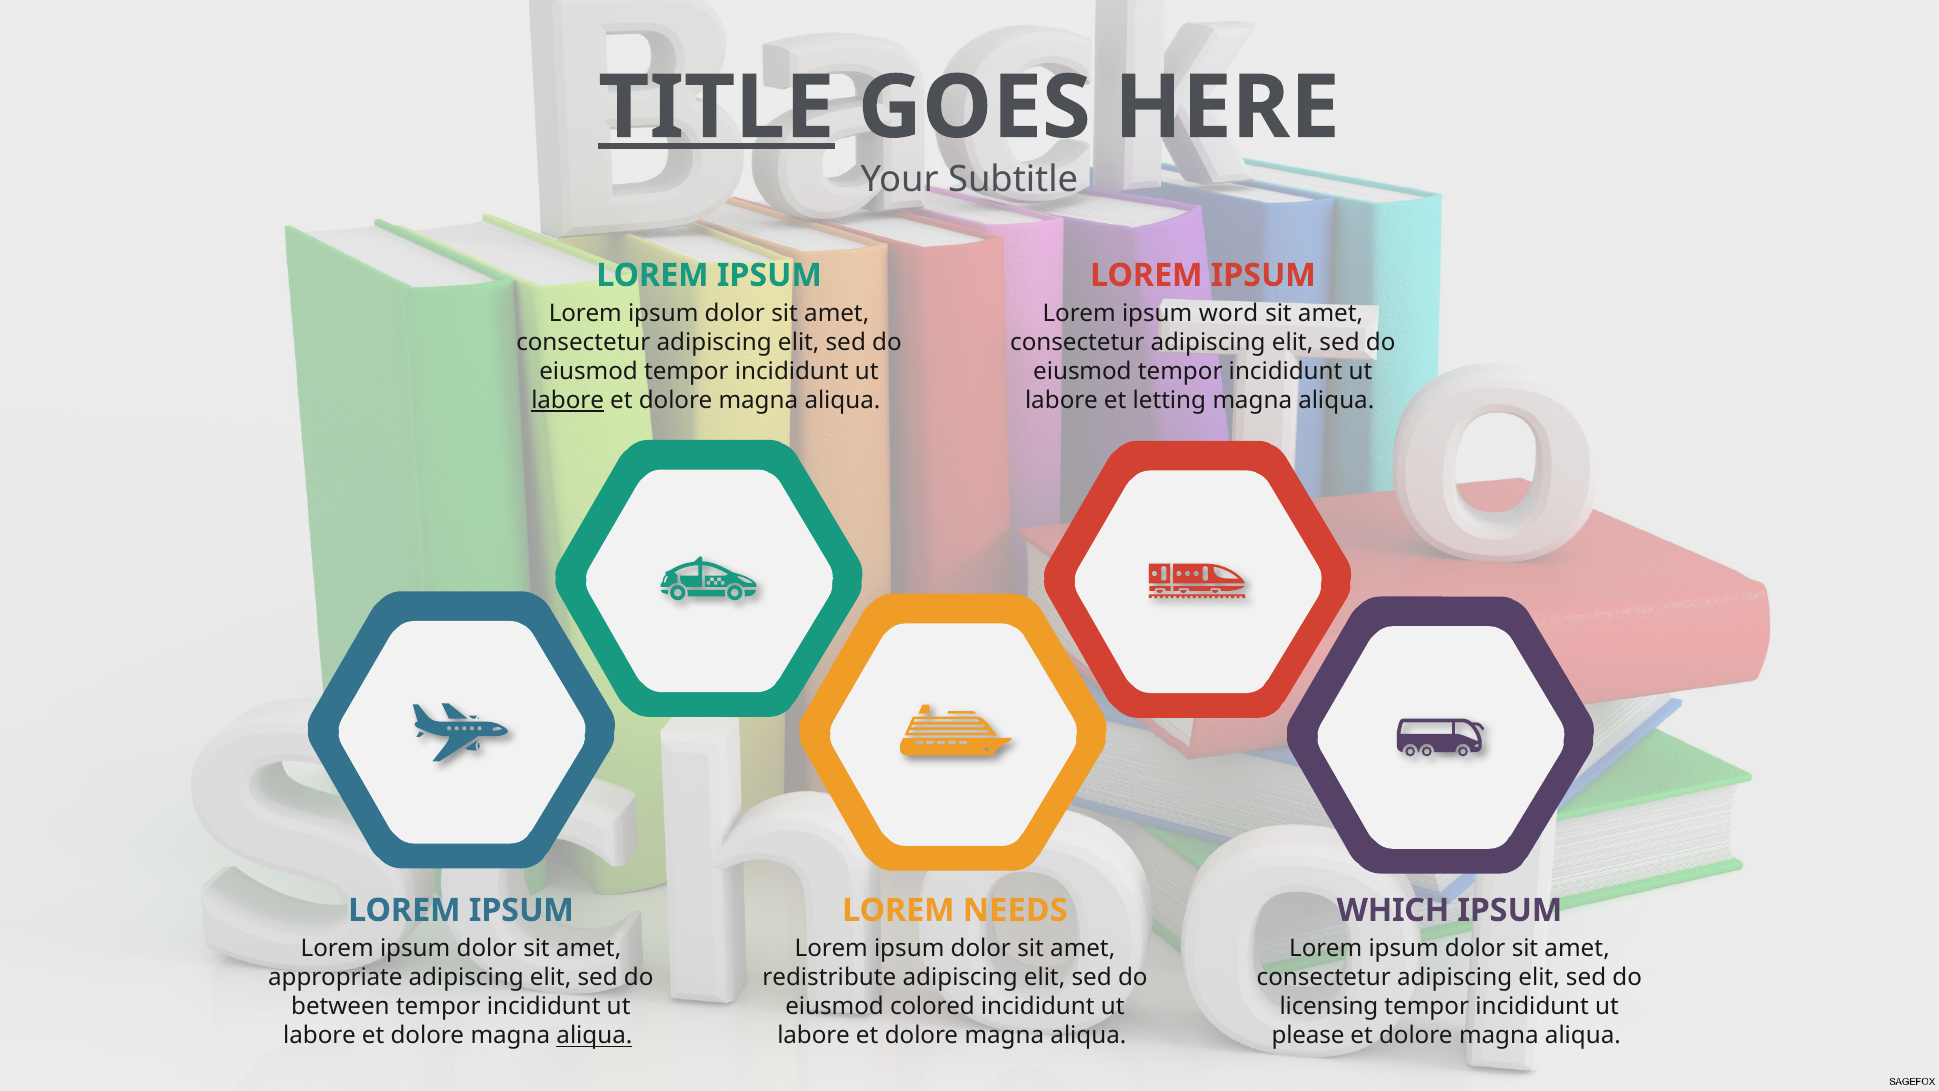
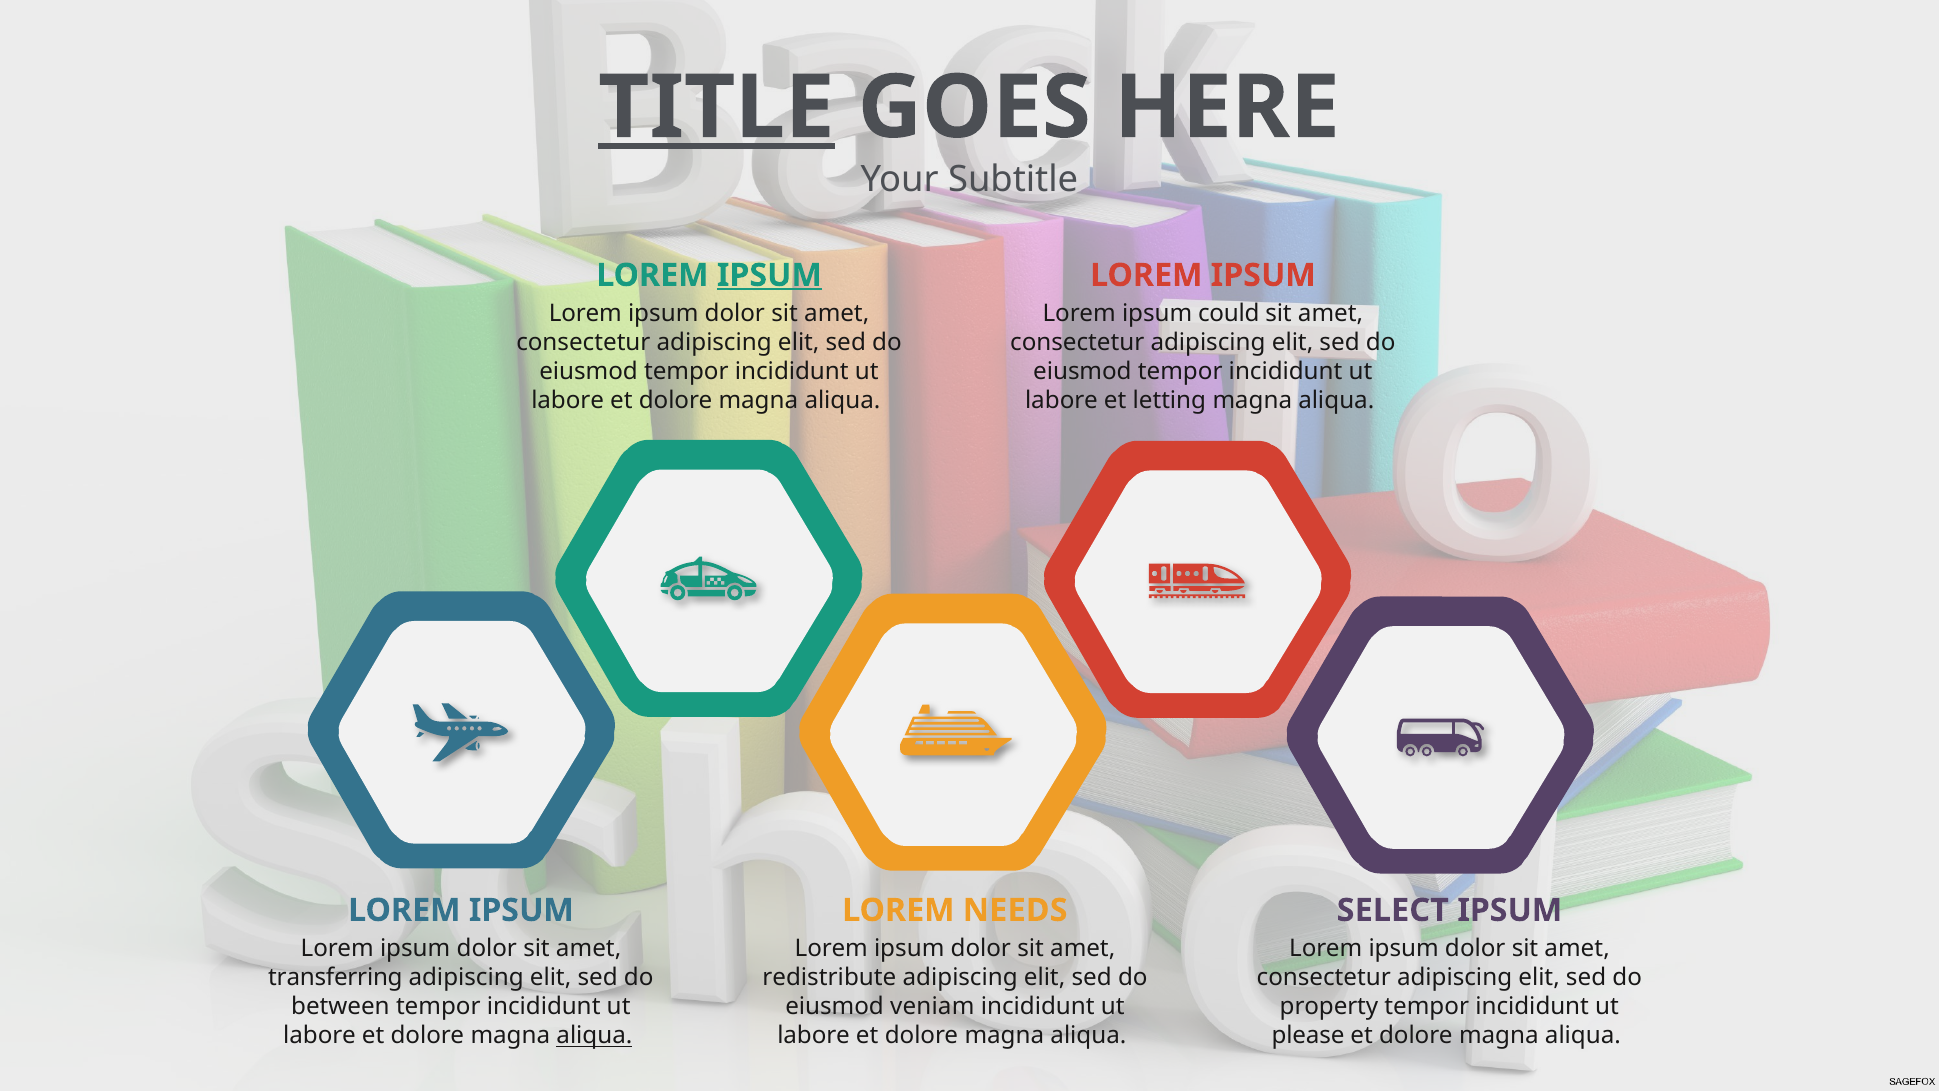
IPSUM underline: none -> present (769, 275)
word: word -> could (1229, 313)
labore underline: present -> none (568, 401)
WHICH: WHICH -> SELECT (1393, 910)
appropriate: appropriate -> transferring (335, 977)
colored: colored -> veniam (932, 1006)
licensing: licensing -> property (1329, 1006)
